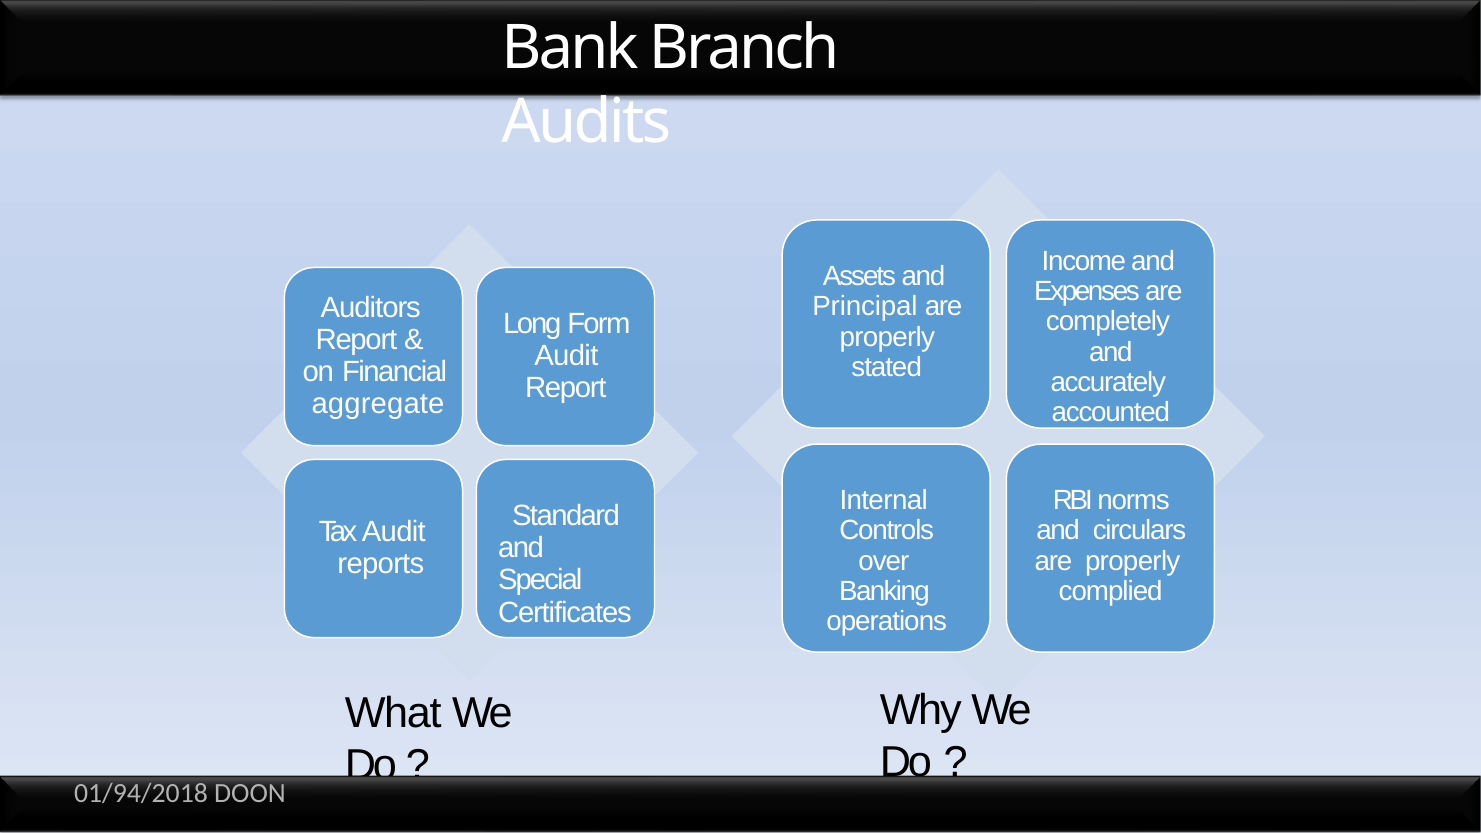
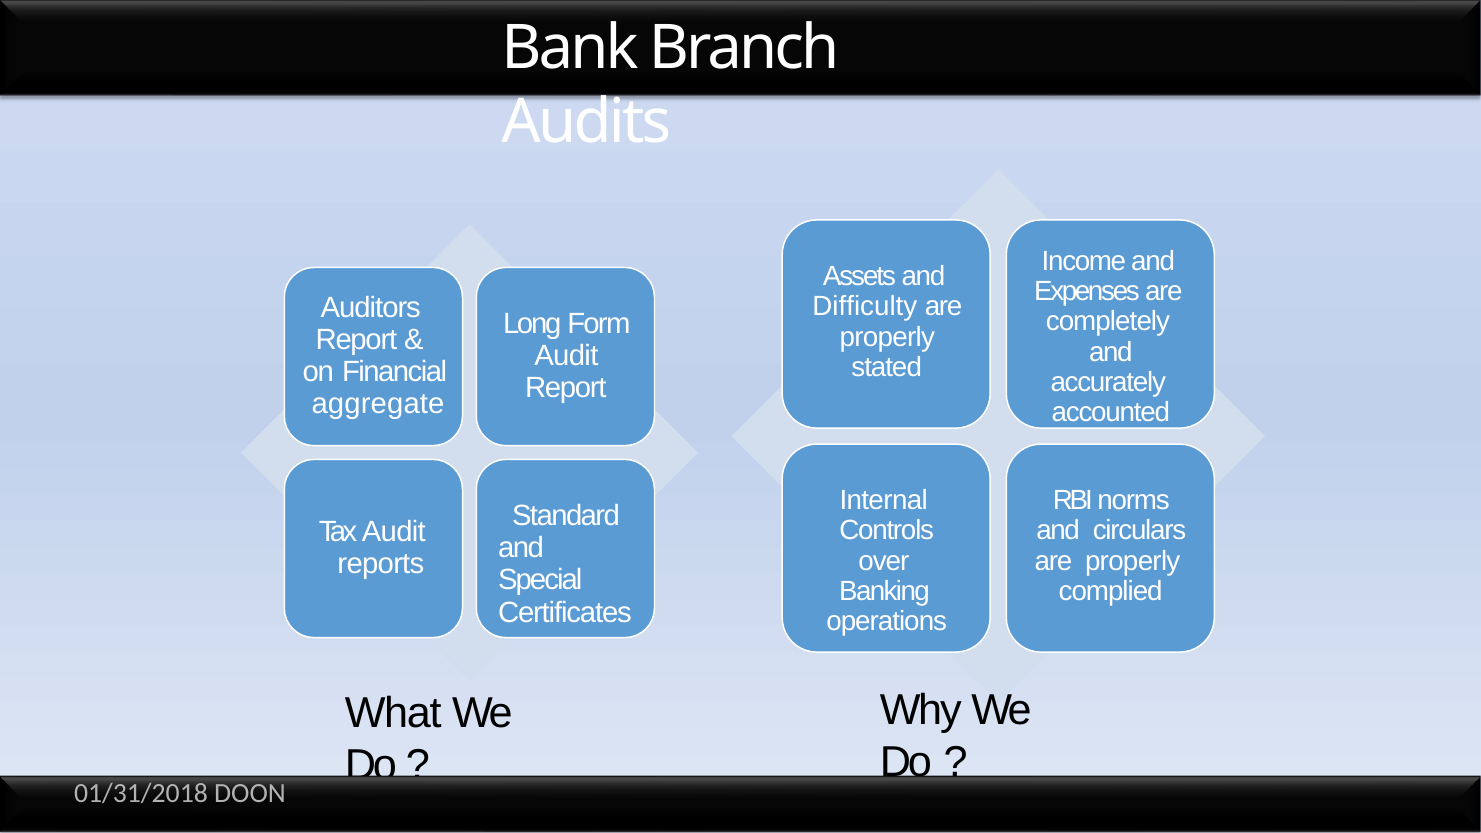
Principal: Principal -> Difficulty (865, 307)
01/94/2018: 01/94/2018 -> 01/31/2018 (141, 793)
